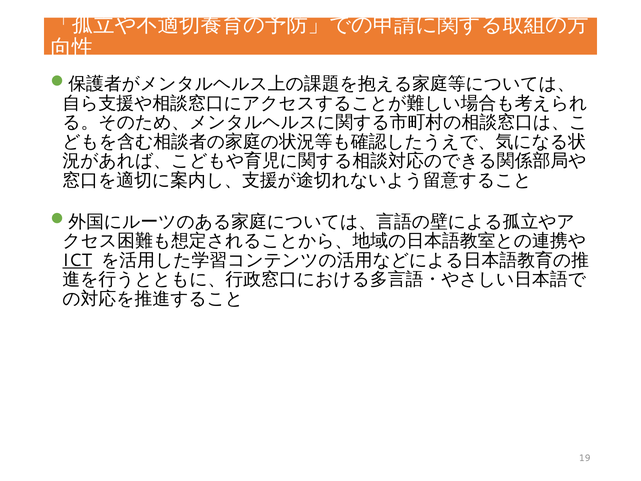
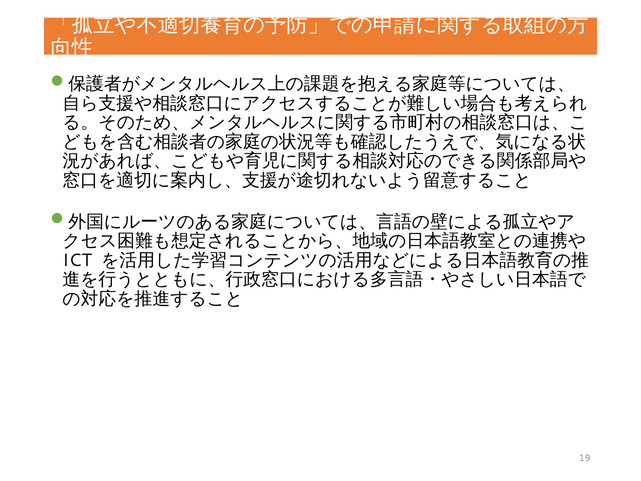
ICT underline: present -> none (77, 260)
